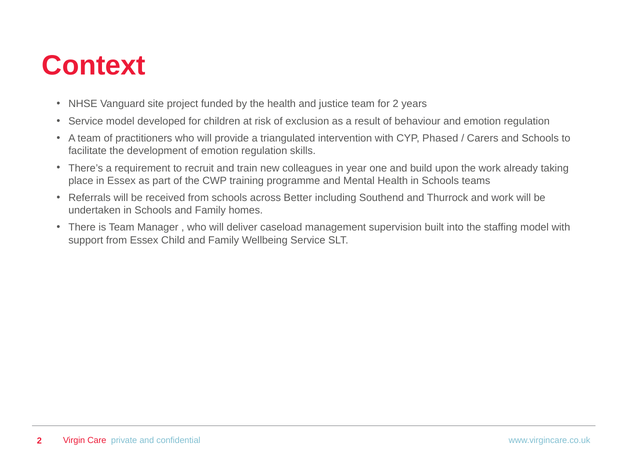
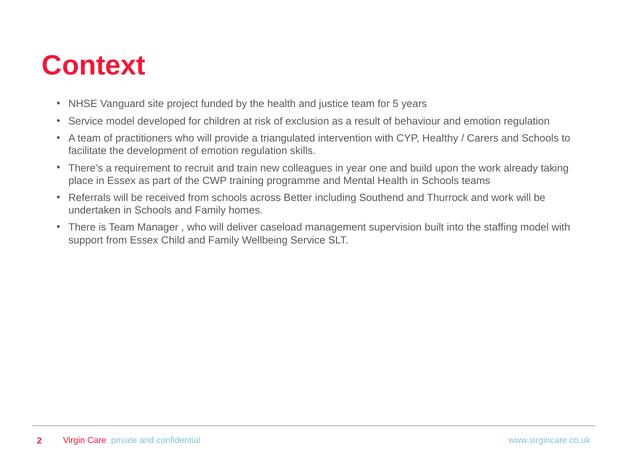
for 2: 2 -> 5 (396, 104)
Phased: Phased -> Healthy (440, 138)
